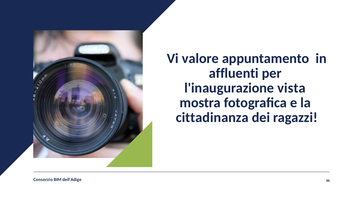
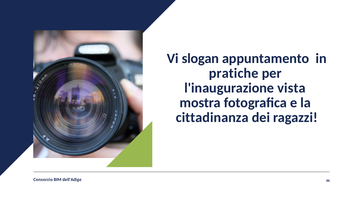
valore: valore -> slogan (200, 59)
affluenti: affluenti -> pratiche (234, 73)
